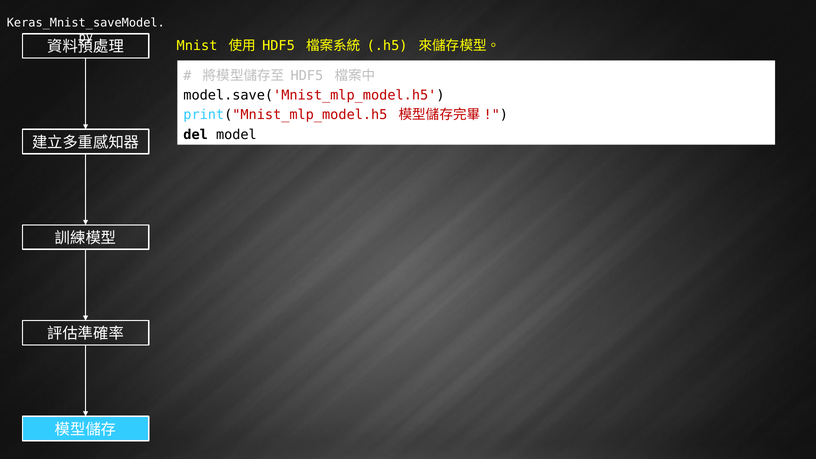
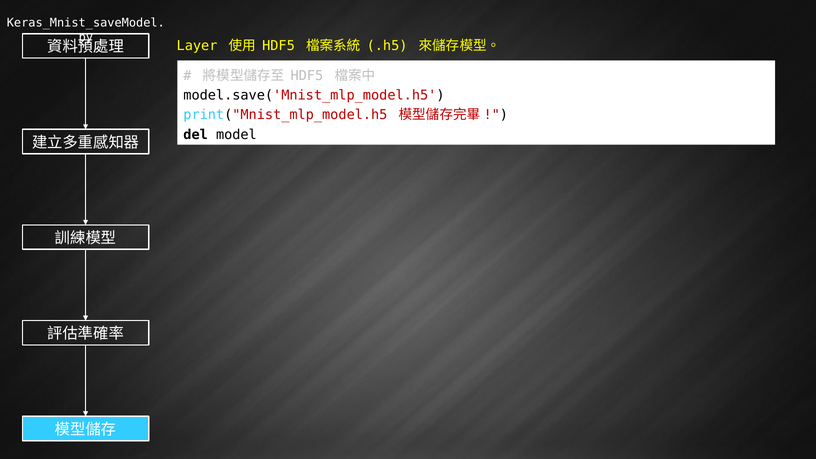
Mnist: Mnist -> Layer (197, 46)
